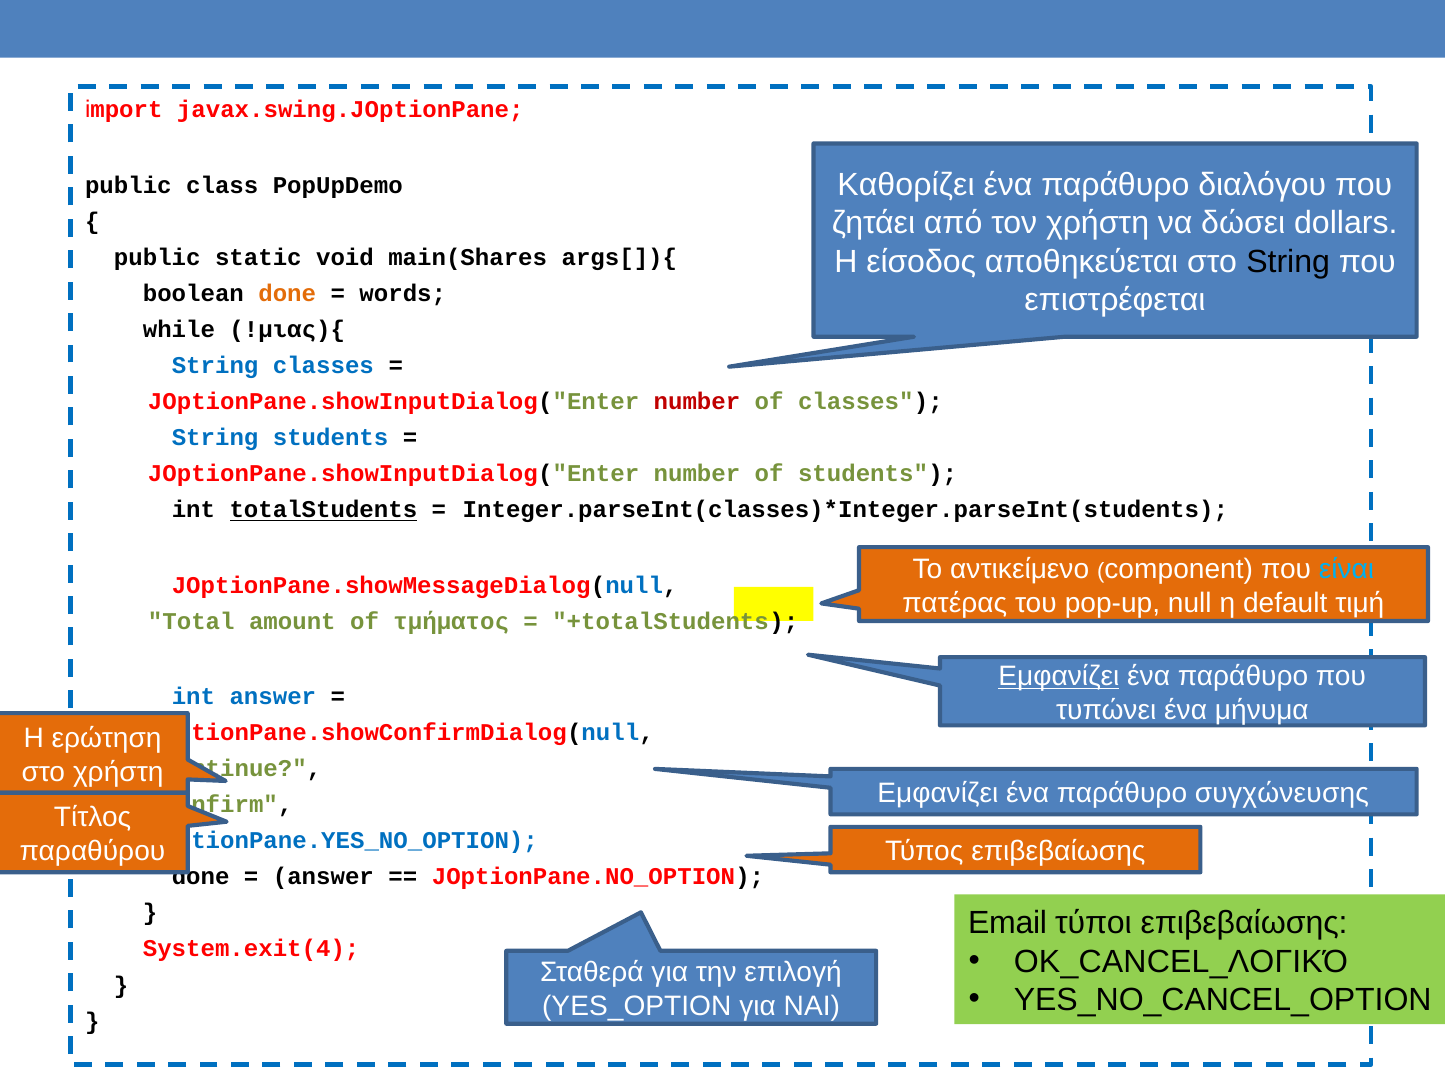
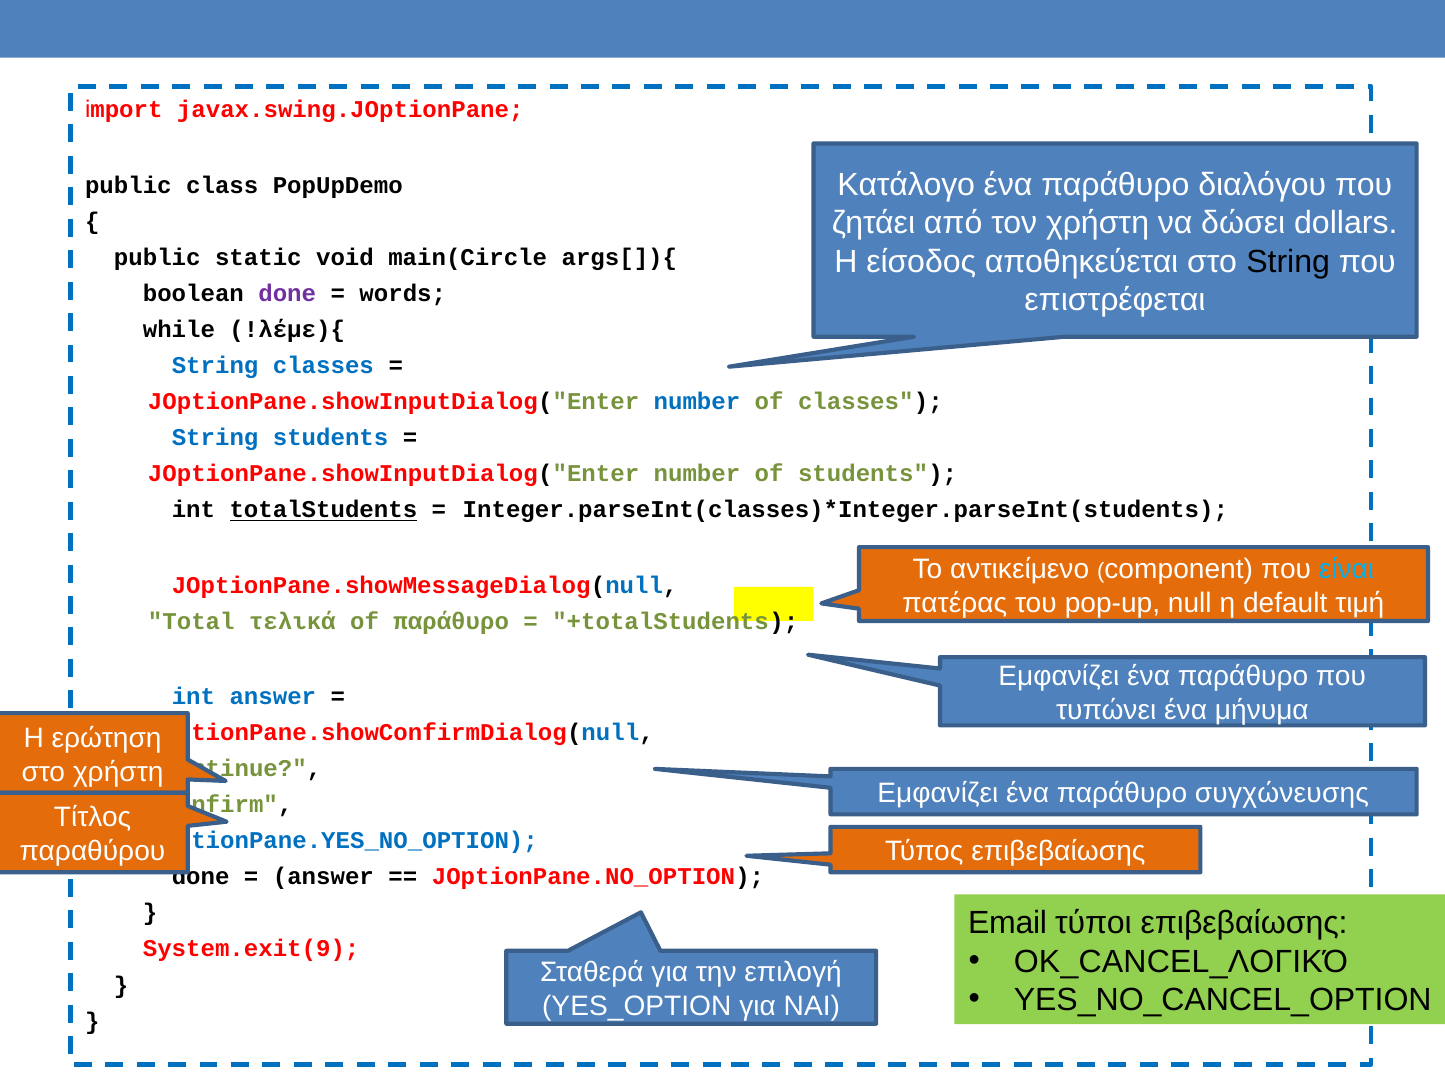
Καθορίζει: Καθορίζει -> Κατάλογο (906, 185)
main(Shares: main(Shares -> main(Circle (468, 257)
done colour: orange -> purple (287, 294)
!μιας){: !μιας){ -> !λέμε){ (287, 330)
number colour: red -> blue (697, 402)
amount: amount -> τελικά (292, 622)
of τμήματος: τμήματος -> παράθυρο (451, 622)
Εμφανίζει underline: present -> none (1059, 677)
System.exit(4: System.exit(4 -> System.exit(9 (251, 950)
